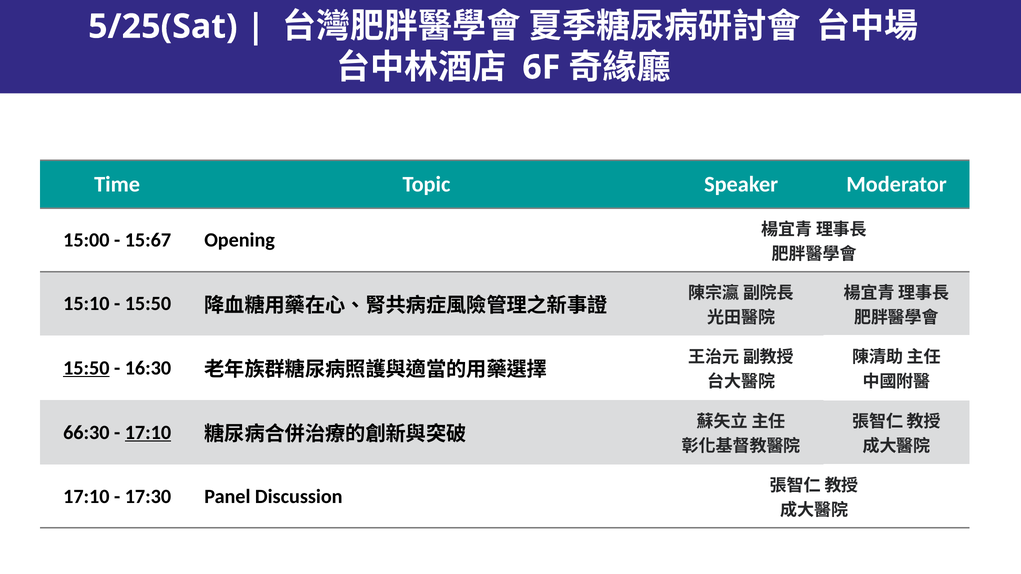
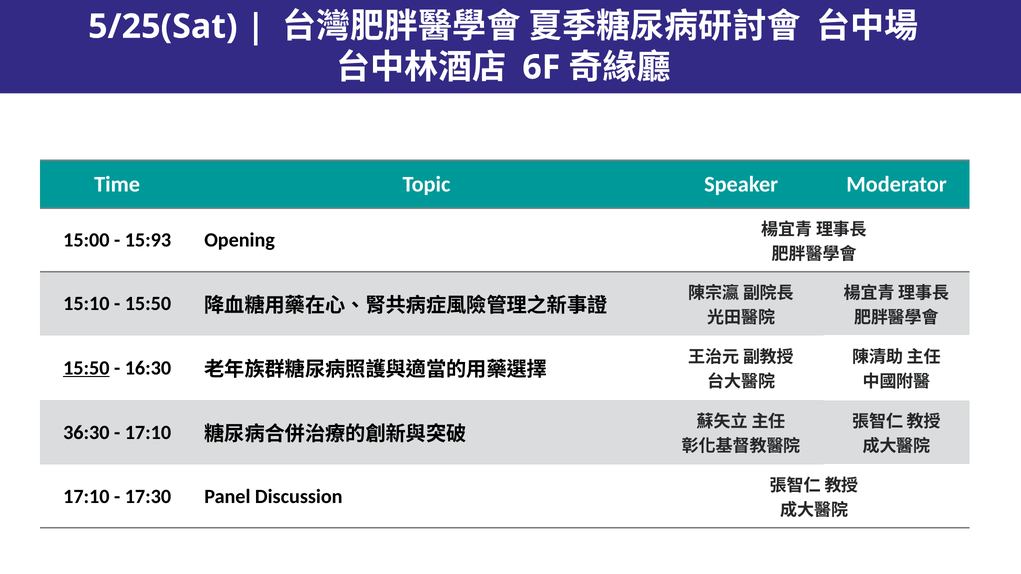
15:67: 15:67 -> 15:93 (148, 240)
66:30: 66:30 -> 36:30 (86, 433)
17:10 underline: present -> none (148, 433)
